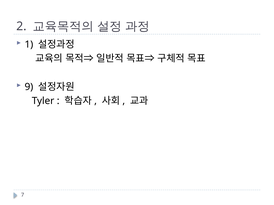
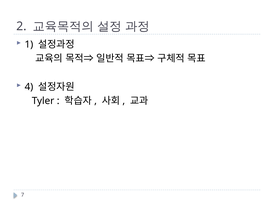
9: 9 -> 4 (29, 87)
